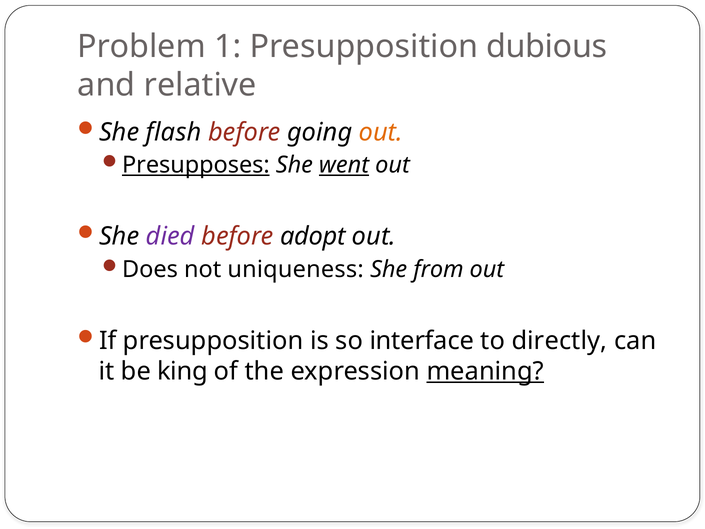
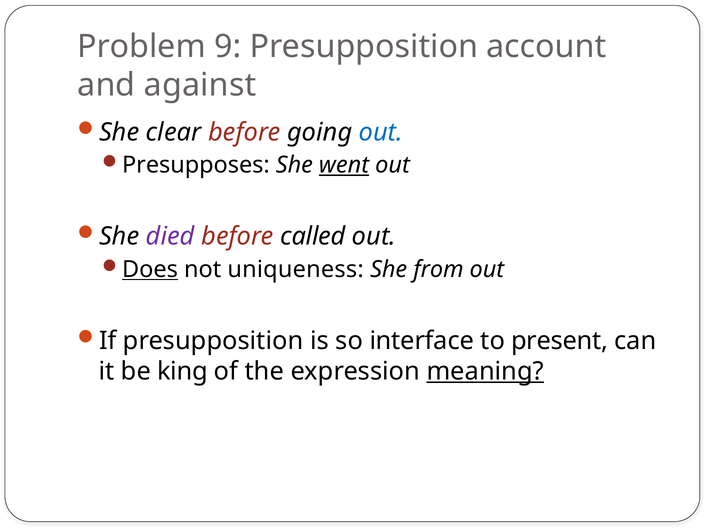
1: 1 -> 9 (228, 46)
dubious: dubious -> account (546, 46)
relative: relative -> against (200, 85)
flash: flash -> clear (174, 132)
out colour: orange -> blue (381, 132)
Presupposes underline: present -> none (196, 165)
adopt: adopt -> called (313, 236)
Does underline: none -> present (150, 269)
directly: directly -> present (560, 341)
